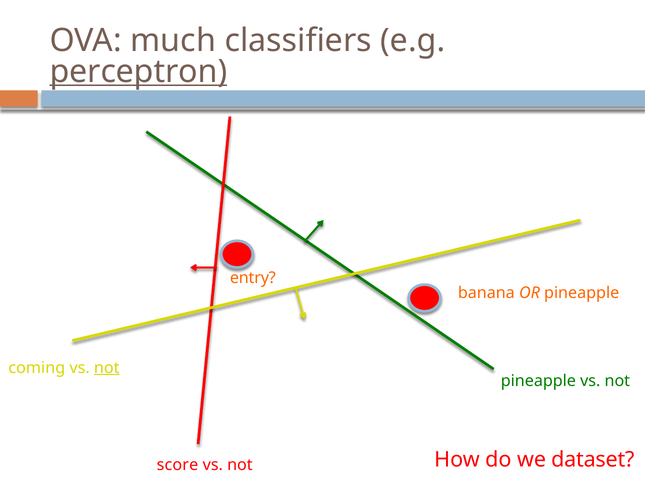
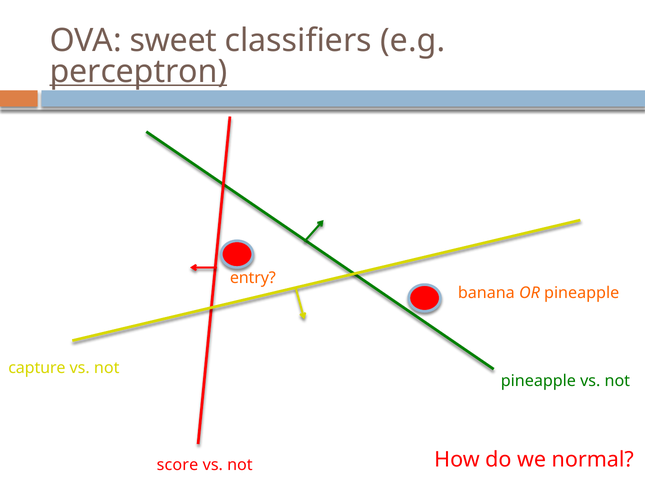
much: much -> sweet (173, 40)
coming: coming -> capture (37, 368)
not underline: present -> none (107, 368)
dataset: dataset -> normal (593, 460)
